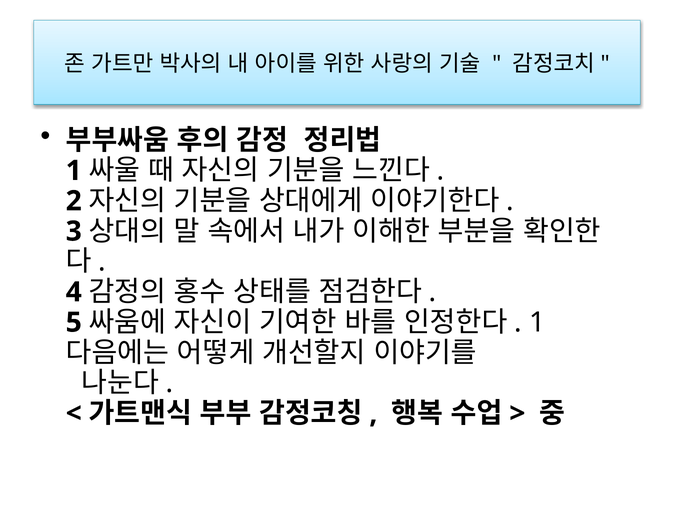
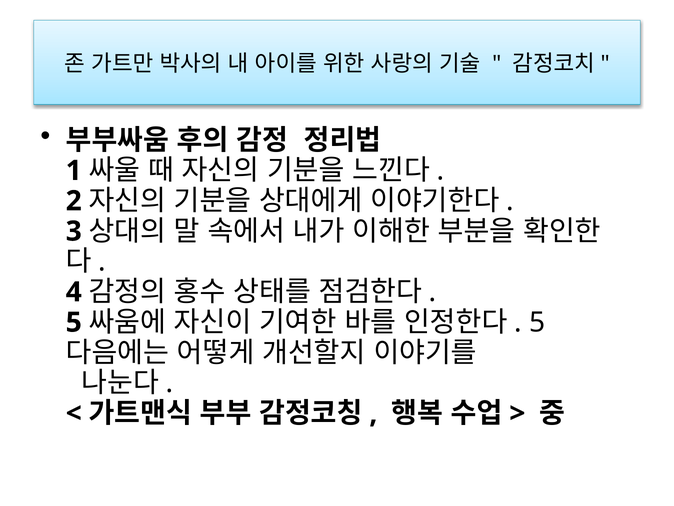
1: 1 -> 5 (537, 322)
